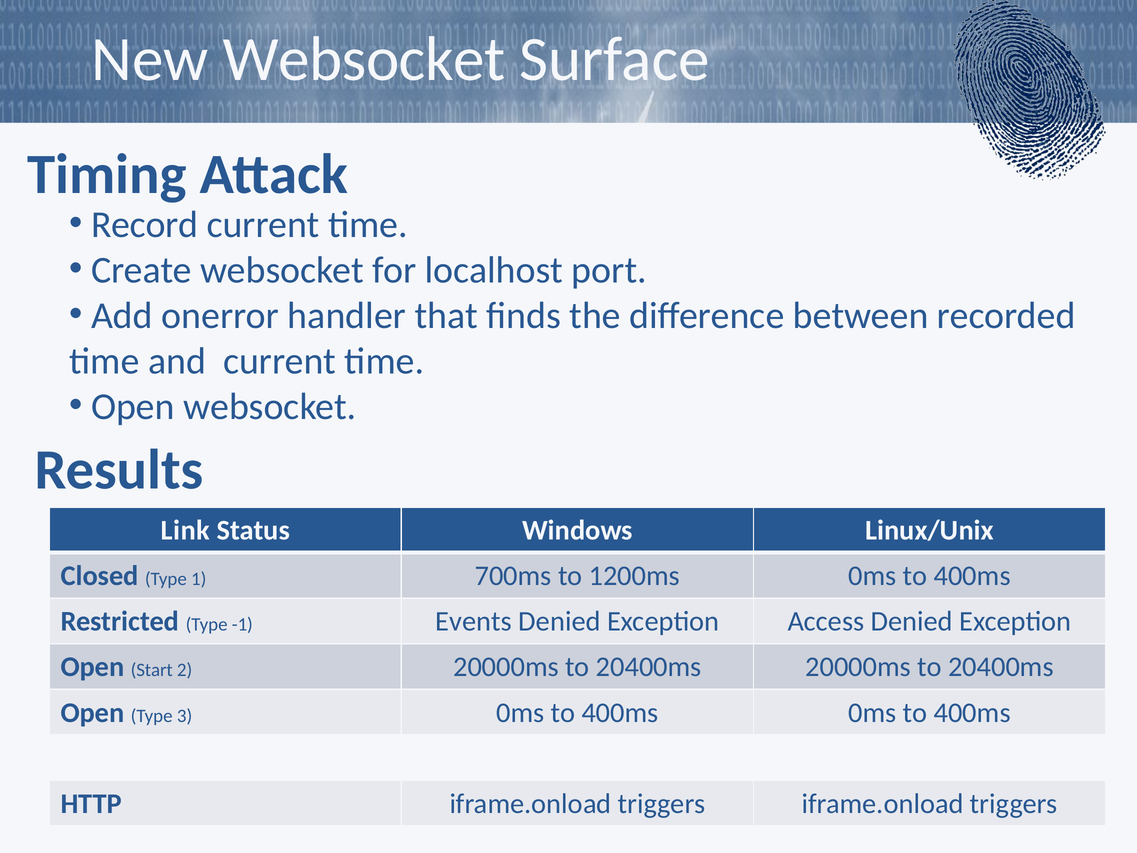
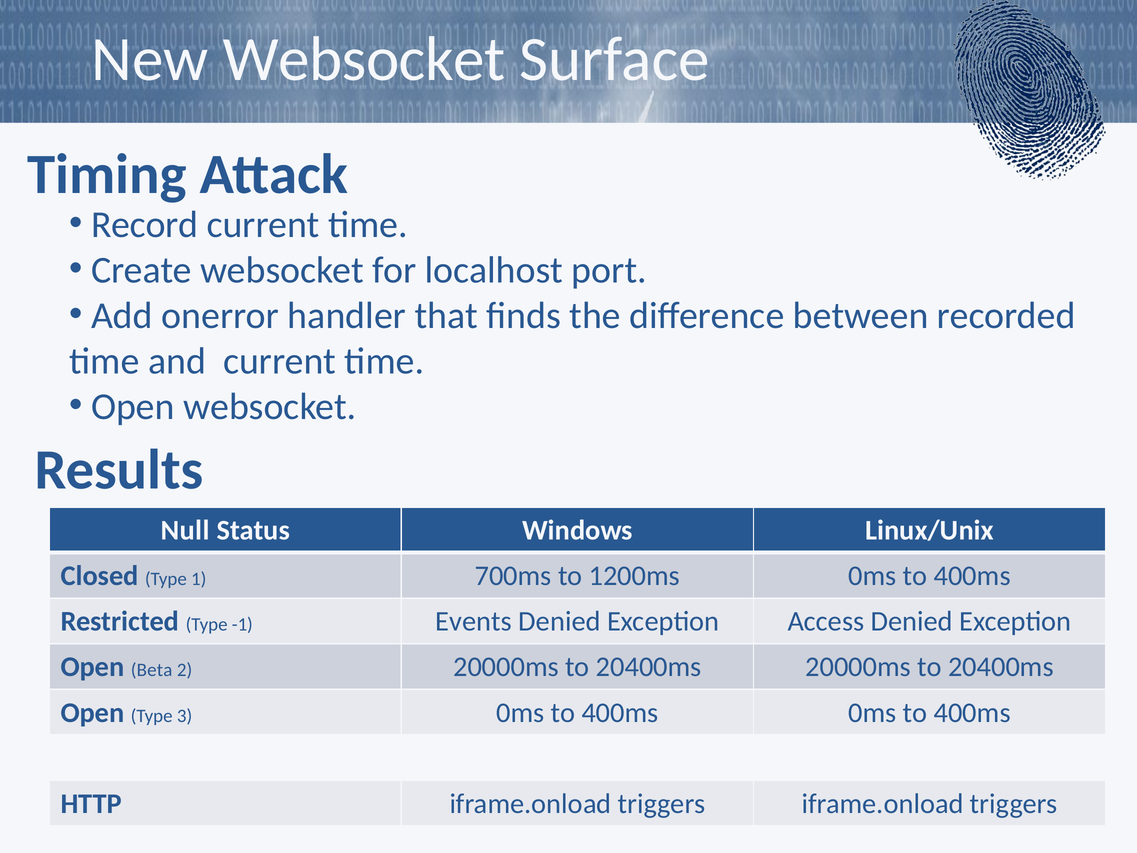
Link: Link -> Null (185, 530)
Start: Start -> Beta (152, 670)
